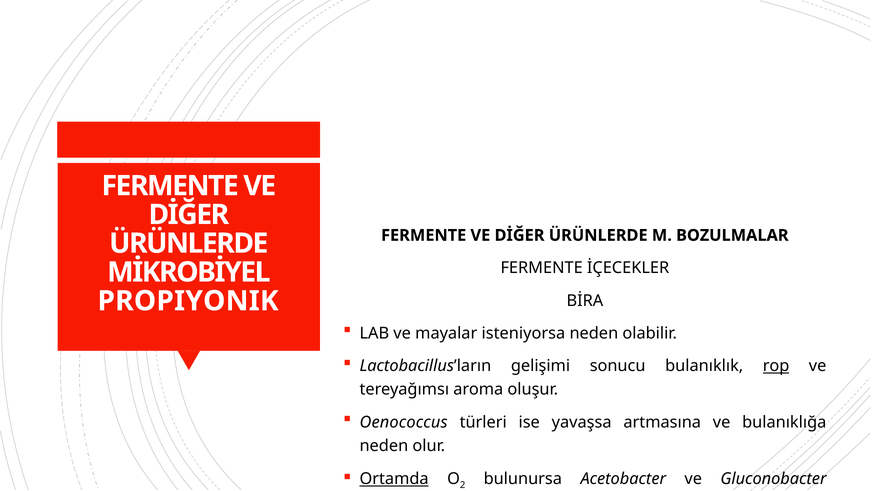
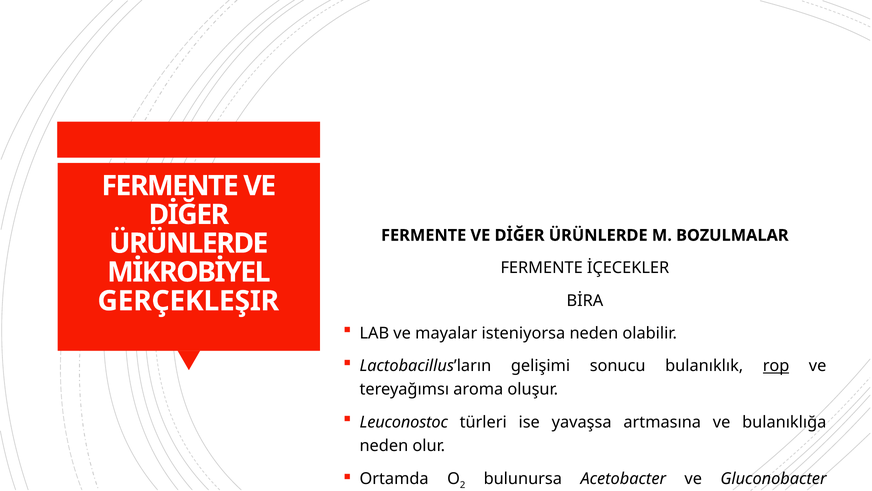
PROPIYONIK: PROPIYONIK -> GERÇEKLEŞIR (188, 301)
Oenococcus: Oenococcus -> Leuconostoc (404, 422)
Ortamda underline: present -> none (394, 478)
